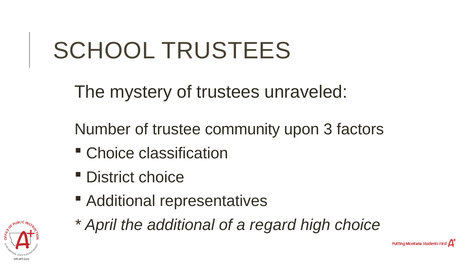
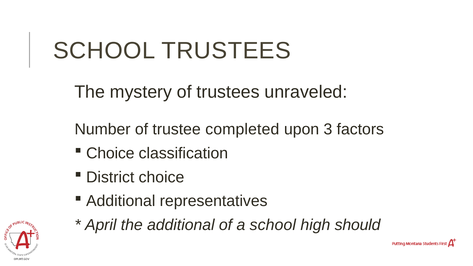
community: community -> completed (242, 129)
a regard: regard -> school (273, 225)
high choice: choice -> should (358, 225)
